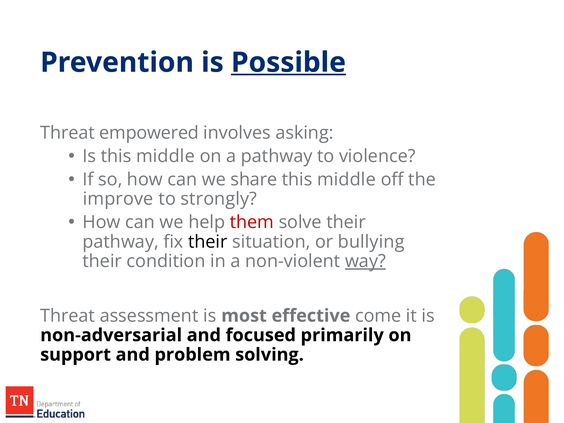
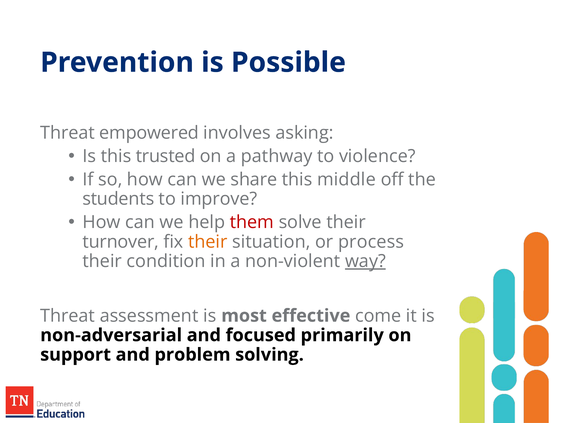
Possible underline: present -> none (288, 63)
Is this middle: middle -> trusted (166, 156)
improve: improve -> students (118, 199)
strongly: strongly -> improve (219, 199)
pathway: pathway -> turnover (121, 242)
their colour: black -> orange (208, 242)
bullying: bullying -> process (371, 242)
